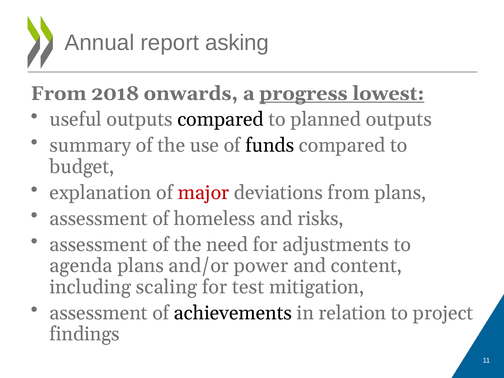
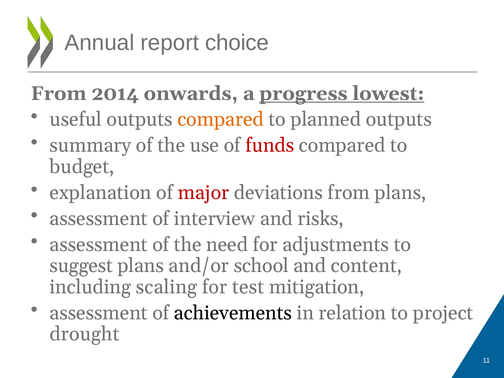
asking: asking -> choice (237, 43)
2018: 2018 -> 2014 (115, 93)
compared colour: black -> orange (221, 119)
funds colour: black -> red (270, 145)
homeless: homeless -> interview (215, 219)
agenda: agenda -> suggest (81, 266)
power: power -> school (261, 266)
findings: findings -> drought (85, 334)
